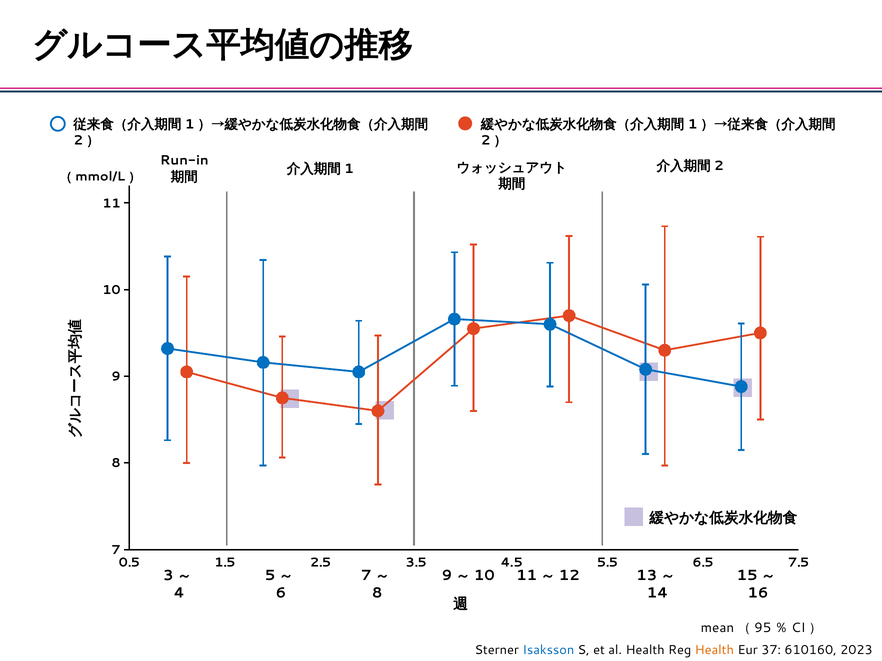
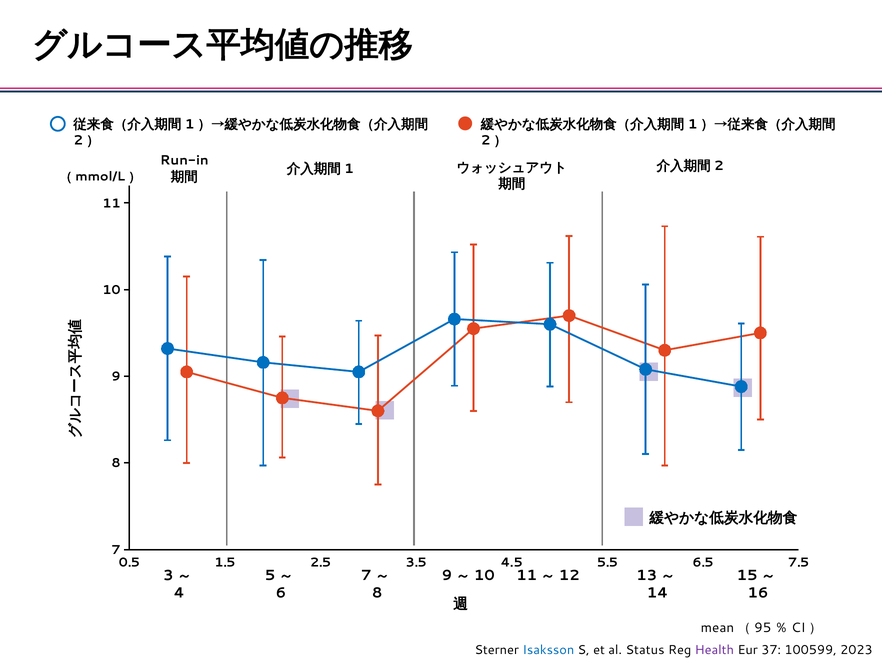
al Health: Health -> Status (645, 650)
Health colour: orange -> purple (714, 650)
610160: 610160 -> 100599 (811, 650)
